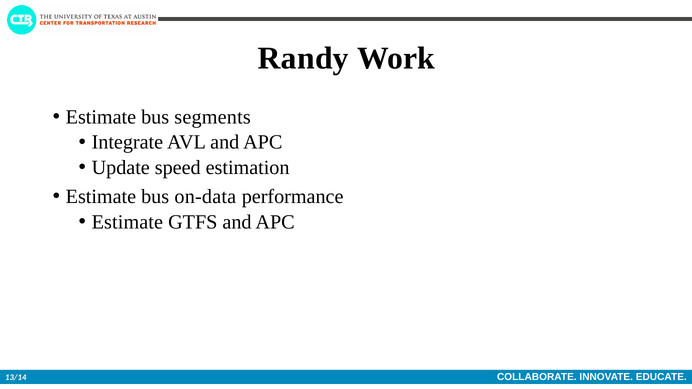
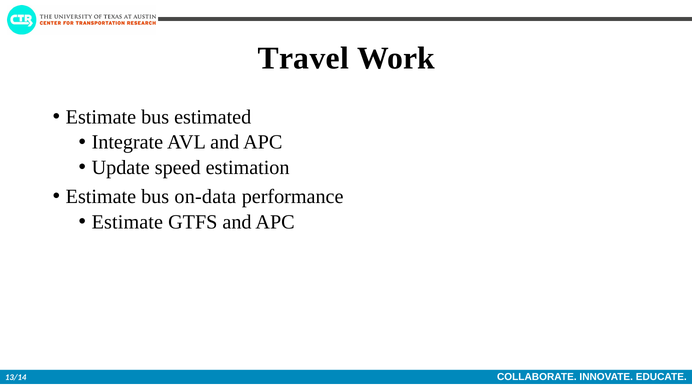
Randy: Randy -> Travel (303, 58)
segments: segments -> estimated (213, 117)
